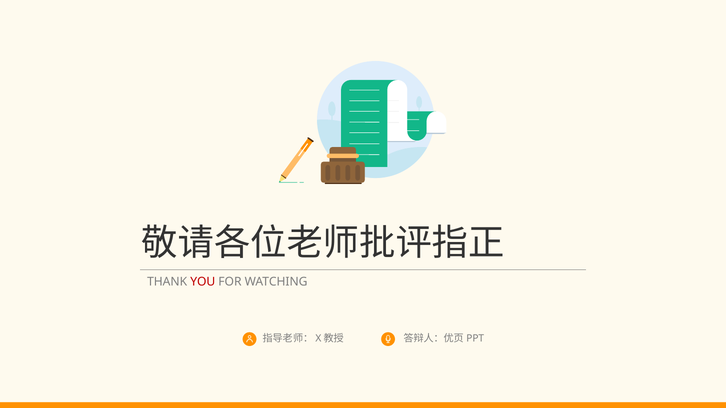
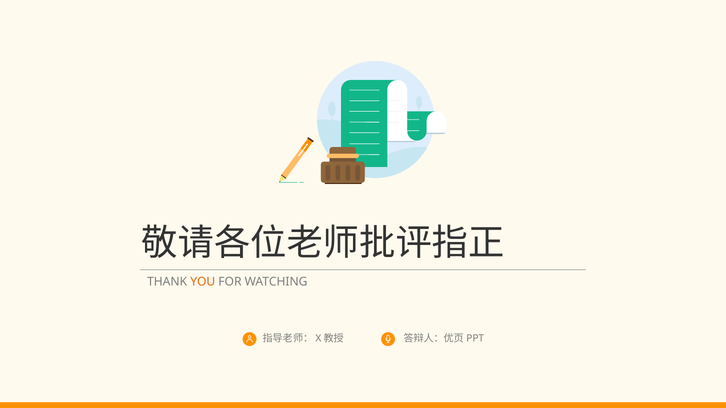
YOU colour: red -> orange (203, 282)
